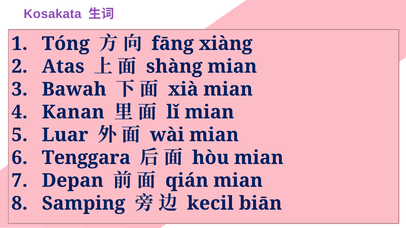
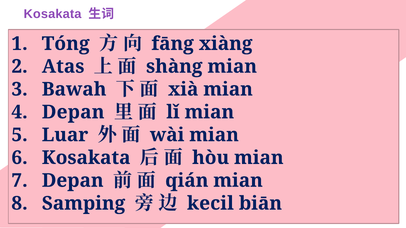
Kanan: Kanan -> Depan (73, 112)
Tenggara: Tenggara -> Kosakata (86, 158)
